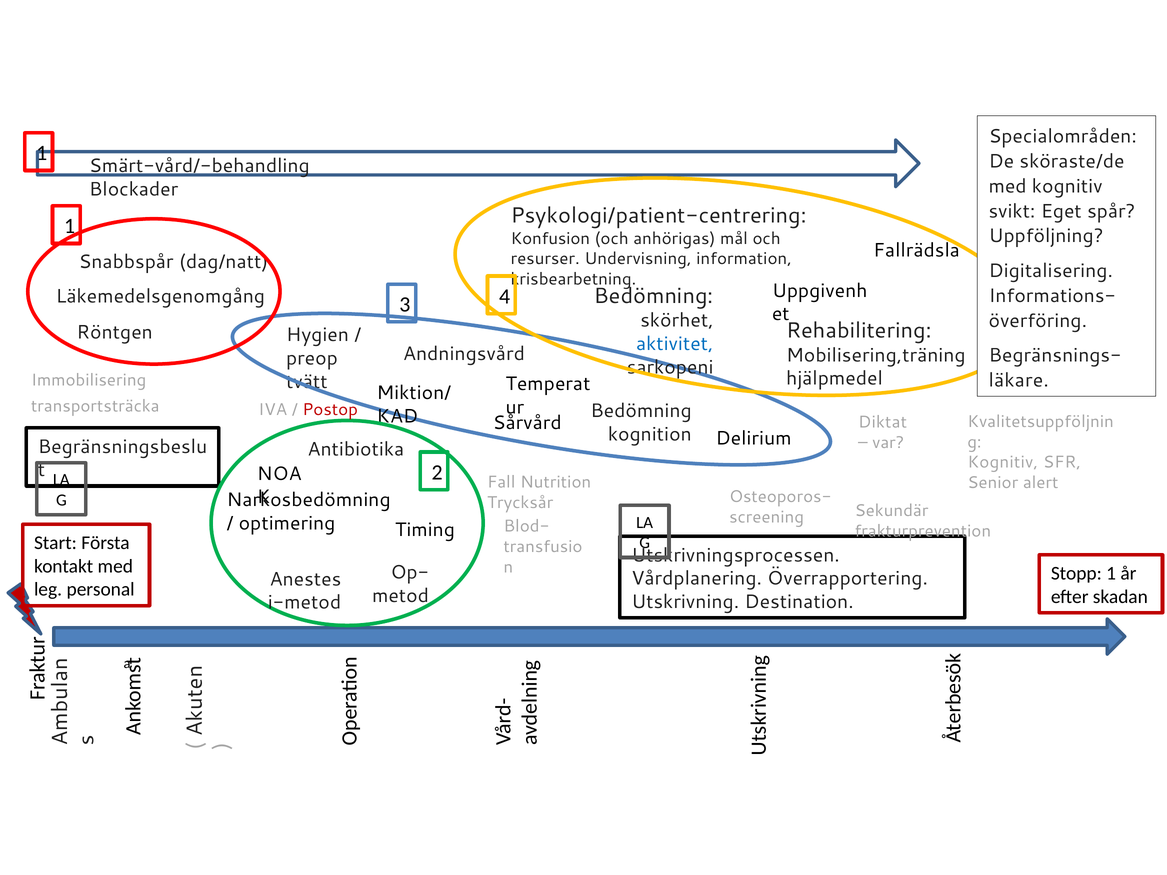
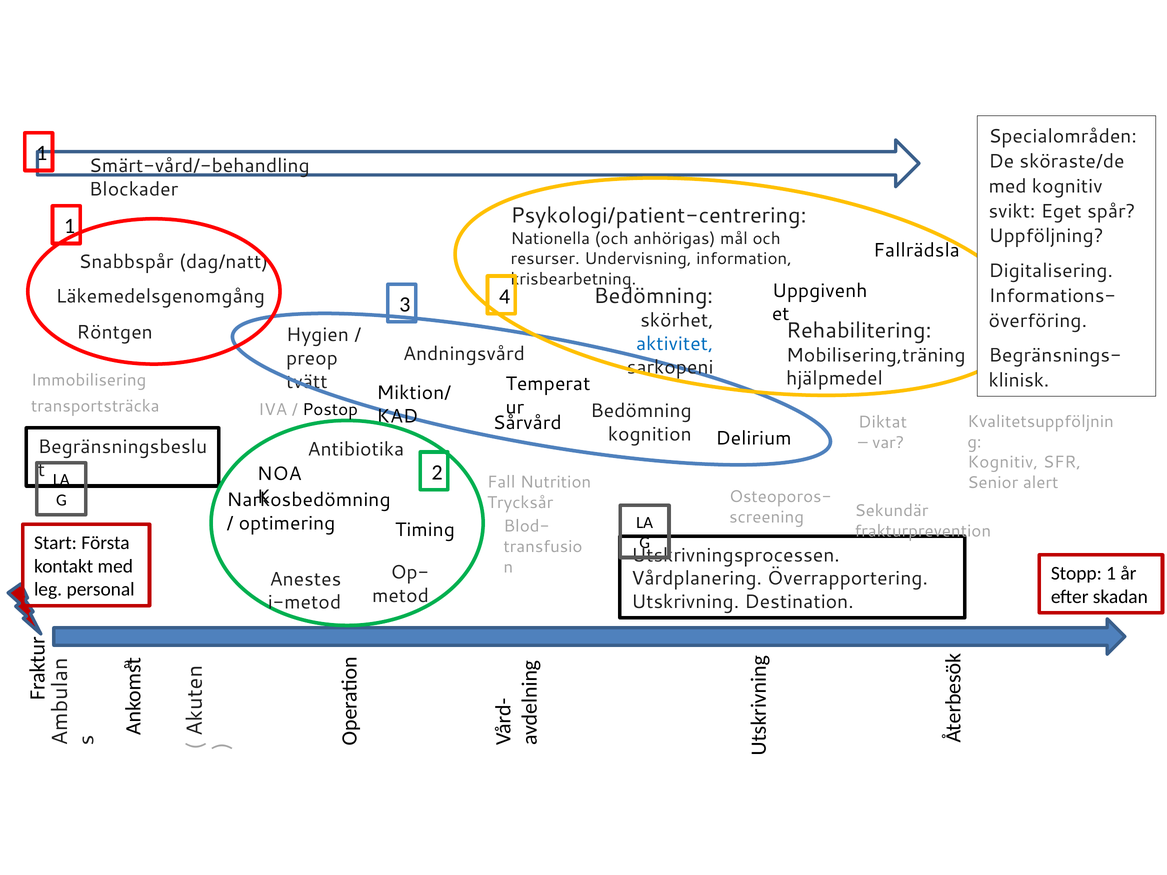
Konfusion: Konfusion -> Nationella (550, 239)
läkare: läkare -> klinisk (1019, 380)
Postop colour: red -> black (330, 410)
